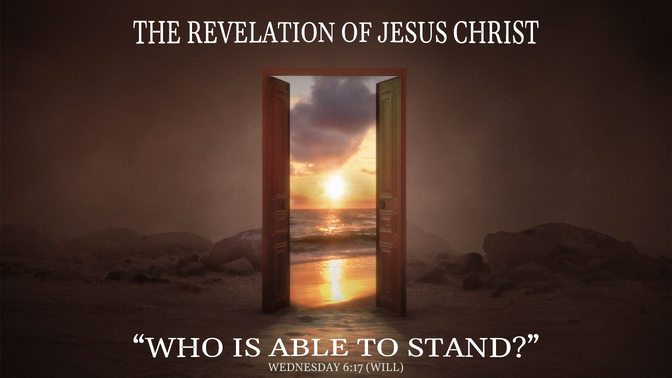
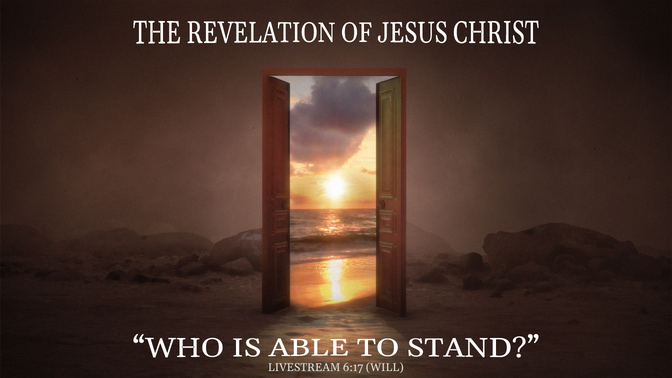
WEDNESDAY: WEDNESDAY -> LIVESTREAM (304, 368)
